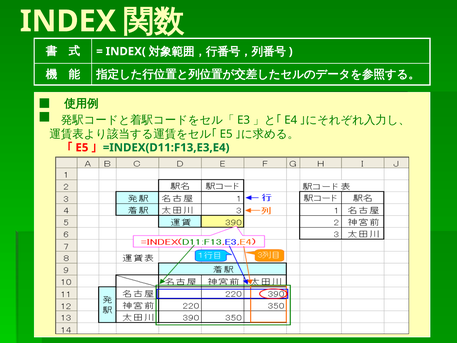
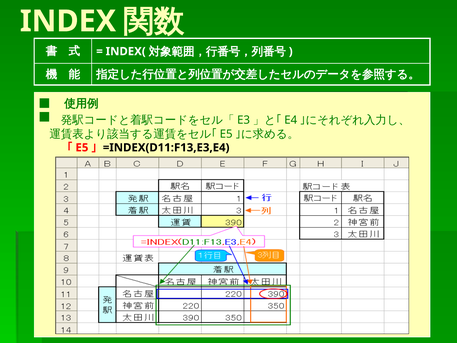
=INDEX(D11:F13,E3,E4 colour: green -> black (166, 148)
